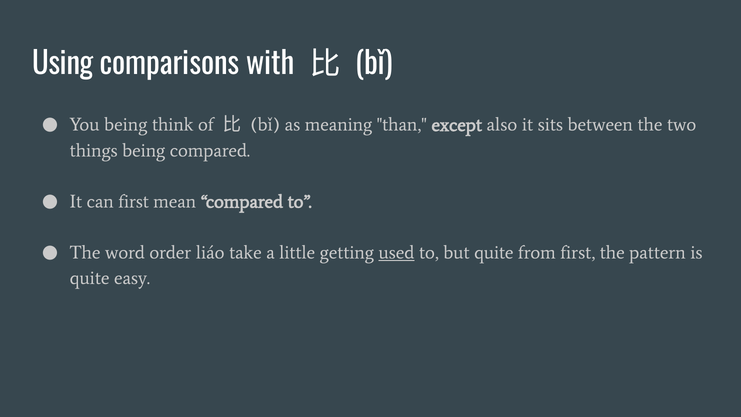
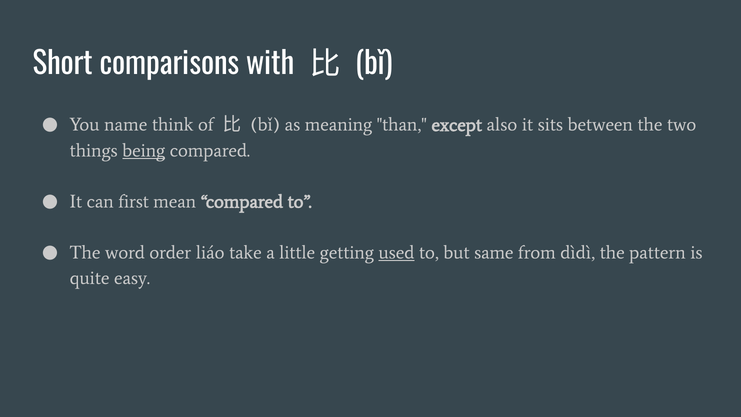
Using: Using -> Short (63, 64)
You being: being -> name (126, 125)
being underline: none -> present (144, 150)
but quite: quite -> same (494, 253)
from first: first -> dìdì (578, 253)
